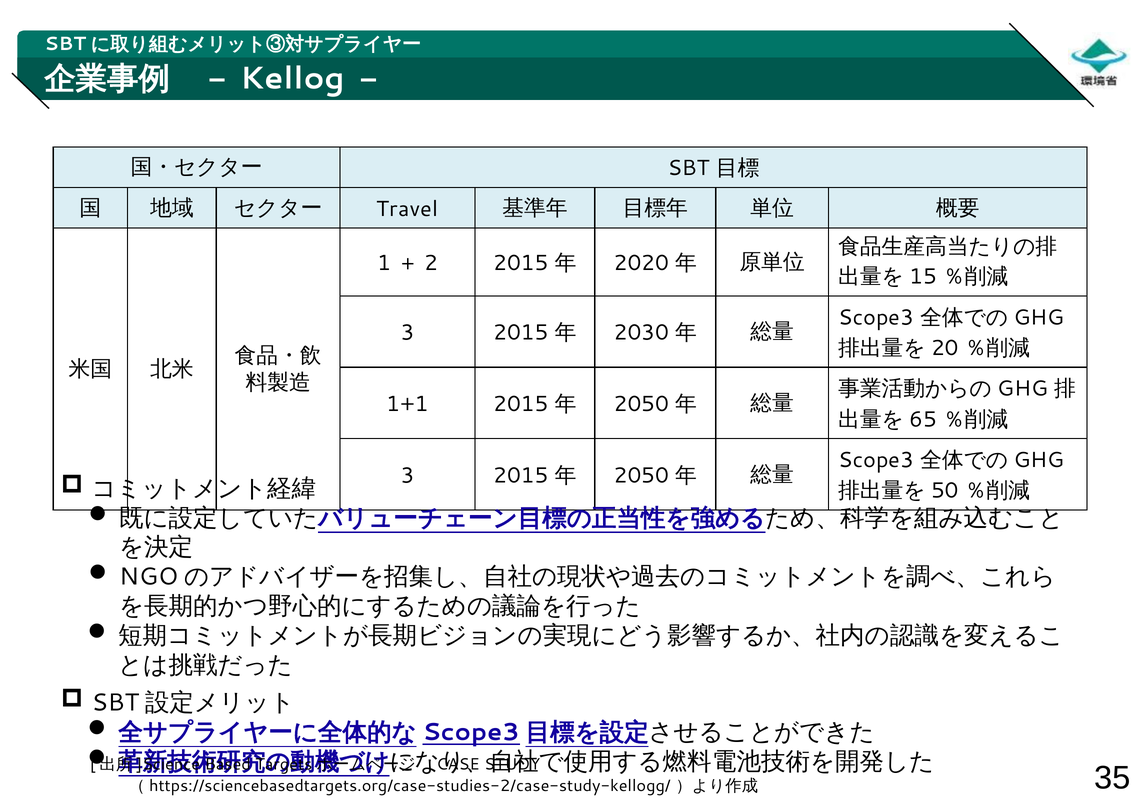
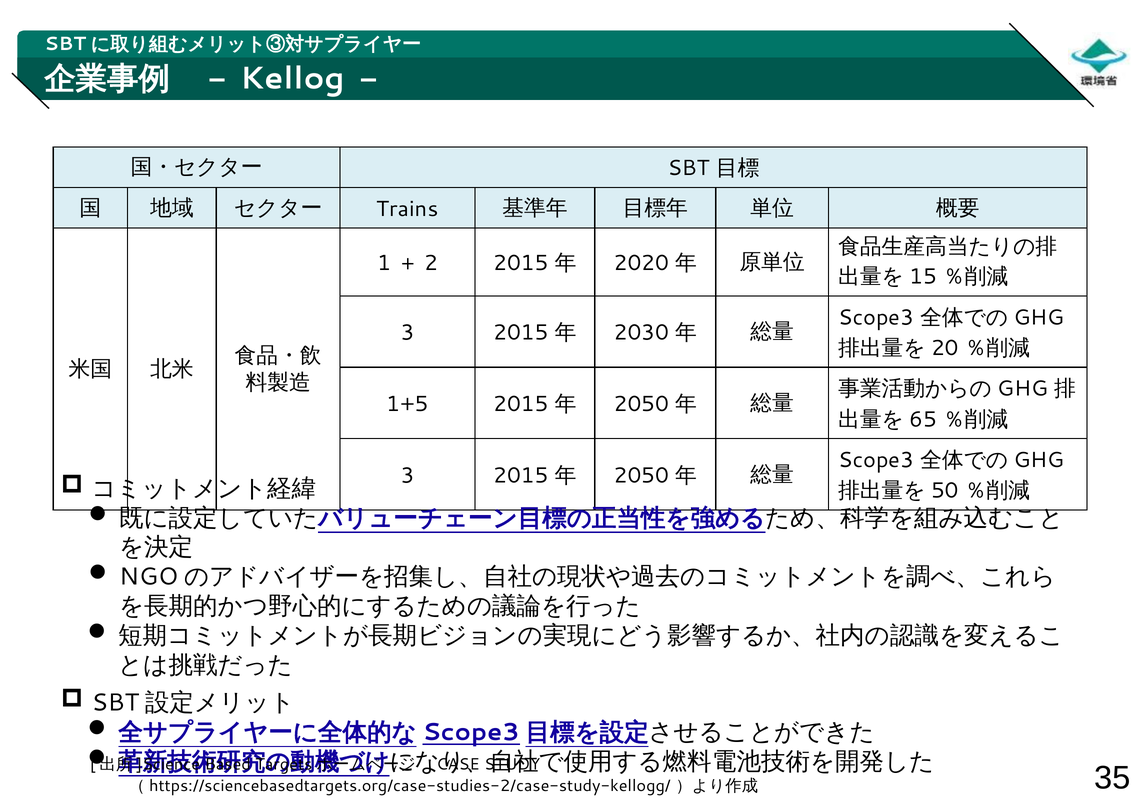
Travel: Travel -> Trains (407, 209)
1+1: 1+1 -> 1+5 (408, 404)
